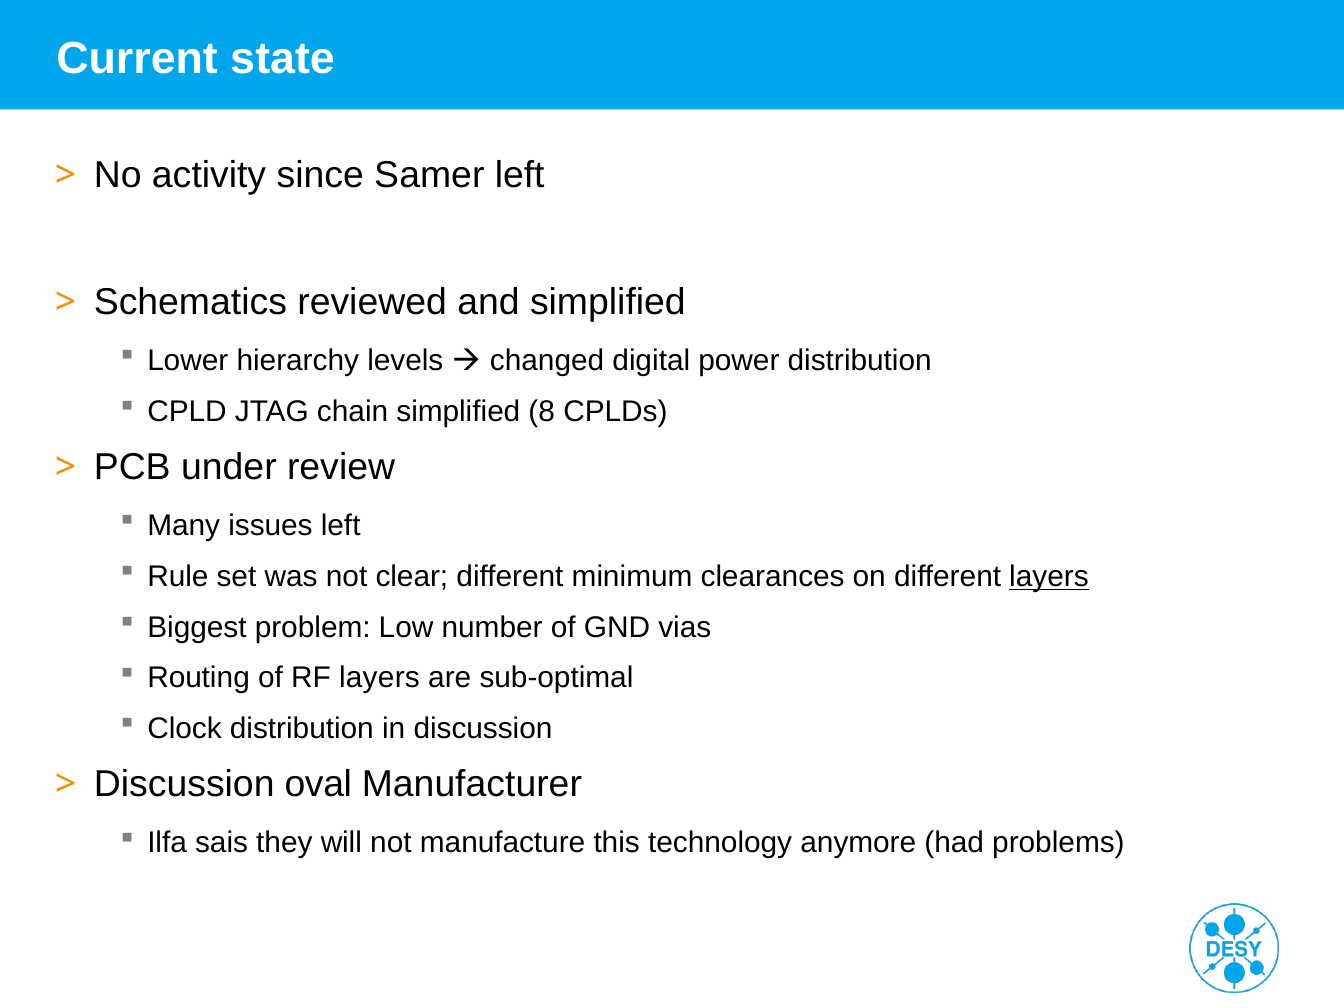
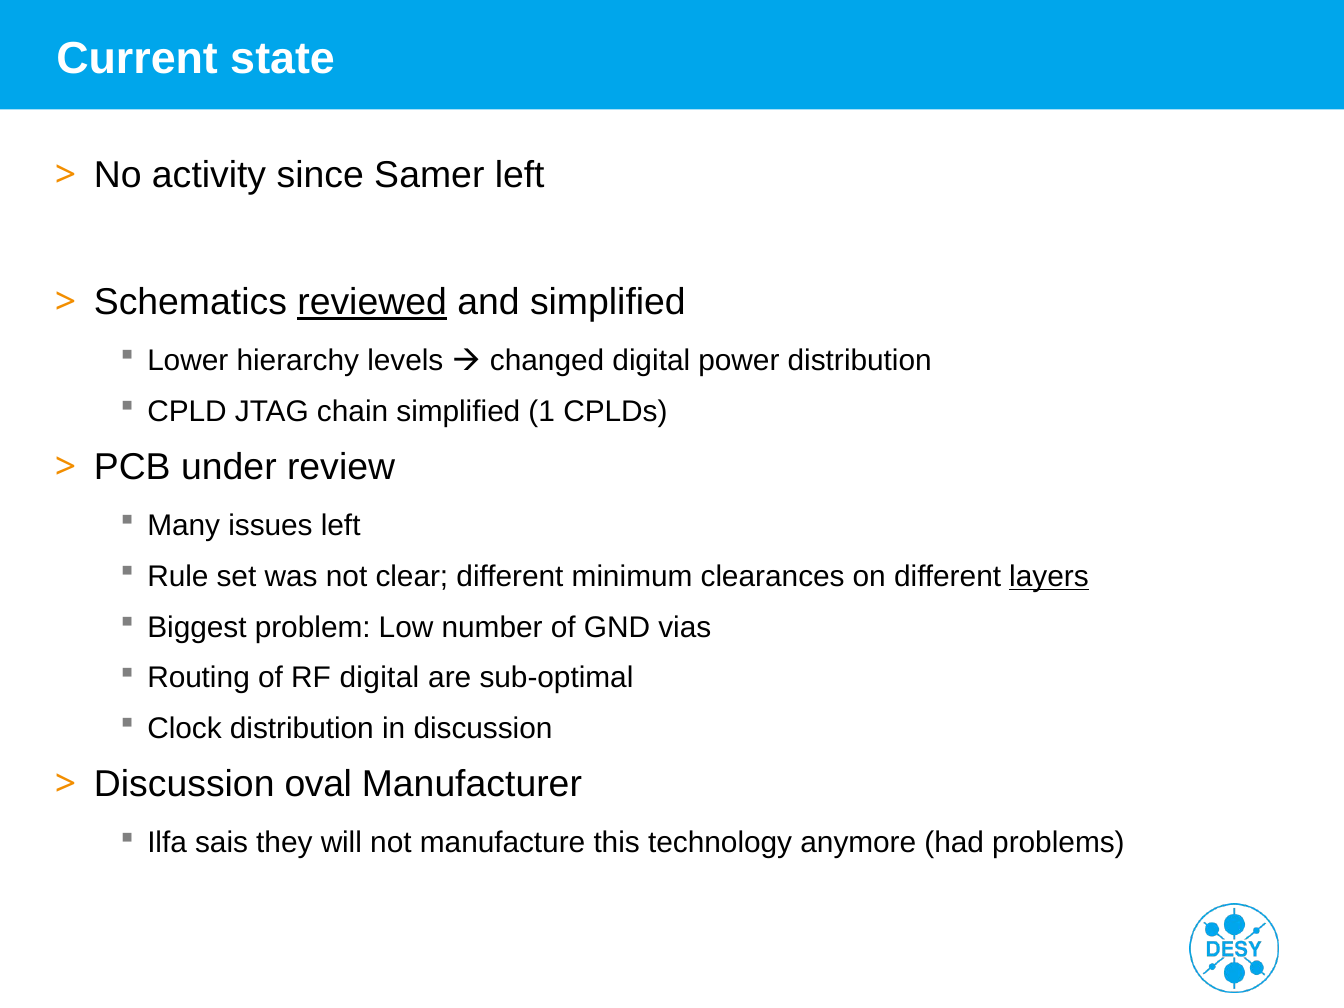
reviewed underline: none -> present (372, 302)
8: 8 -> 1 (542, 412)
RF layers: layers -> digital (379, 678)
